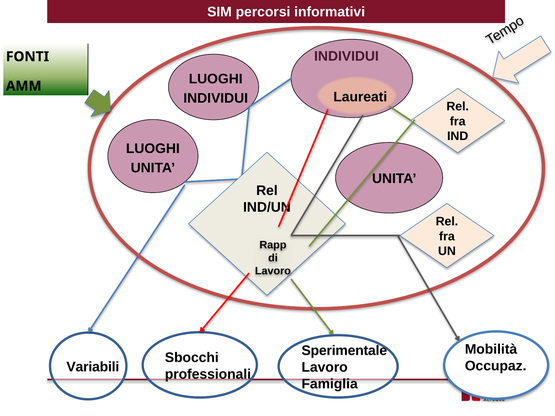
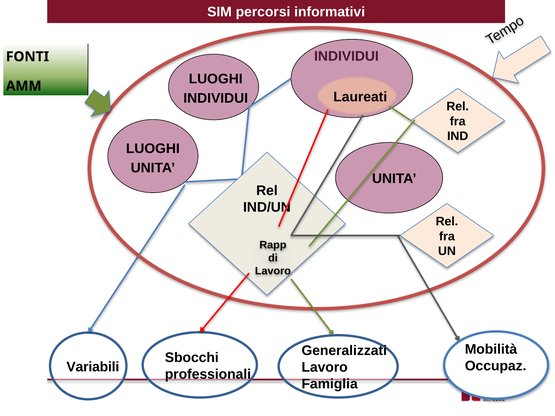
Sperimentale: Sperimentale -> Generalizzati (344, 351)
